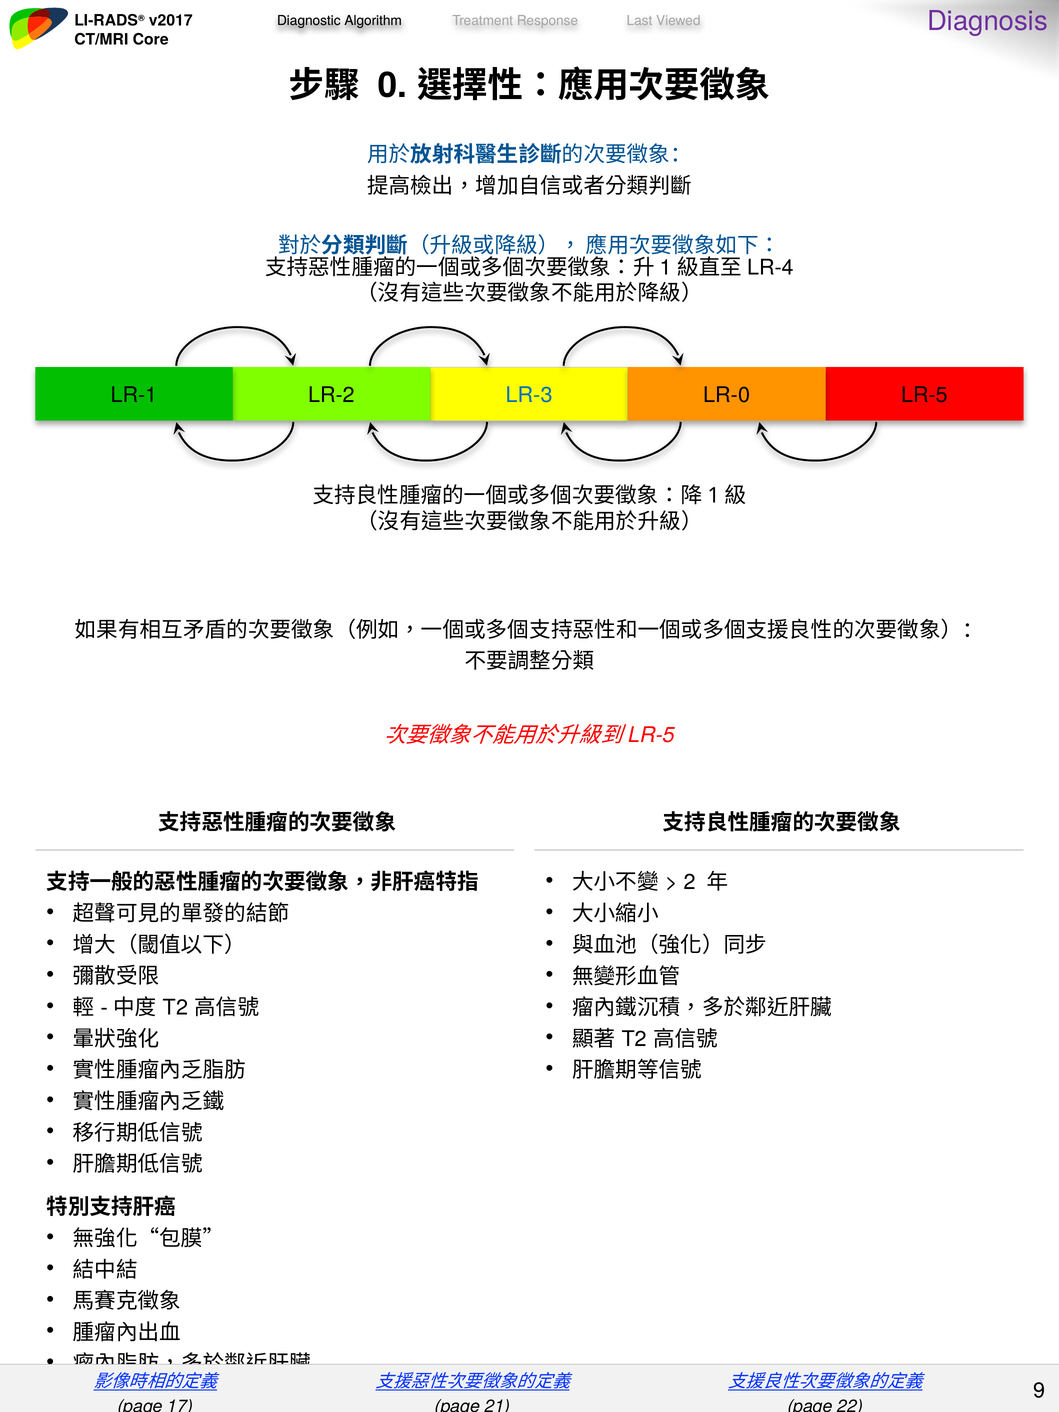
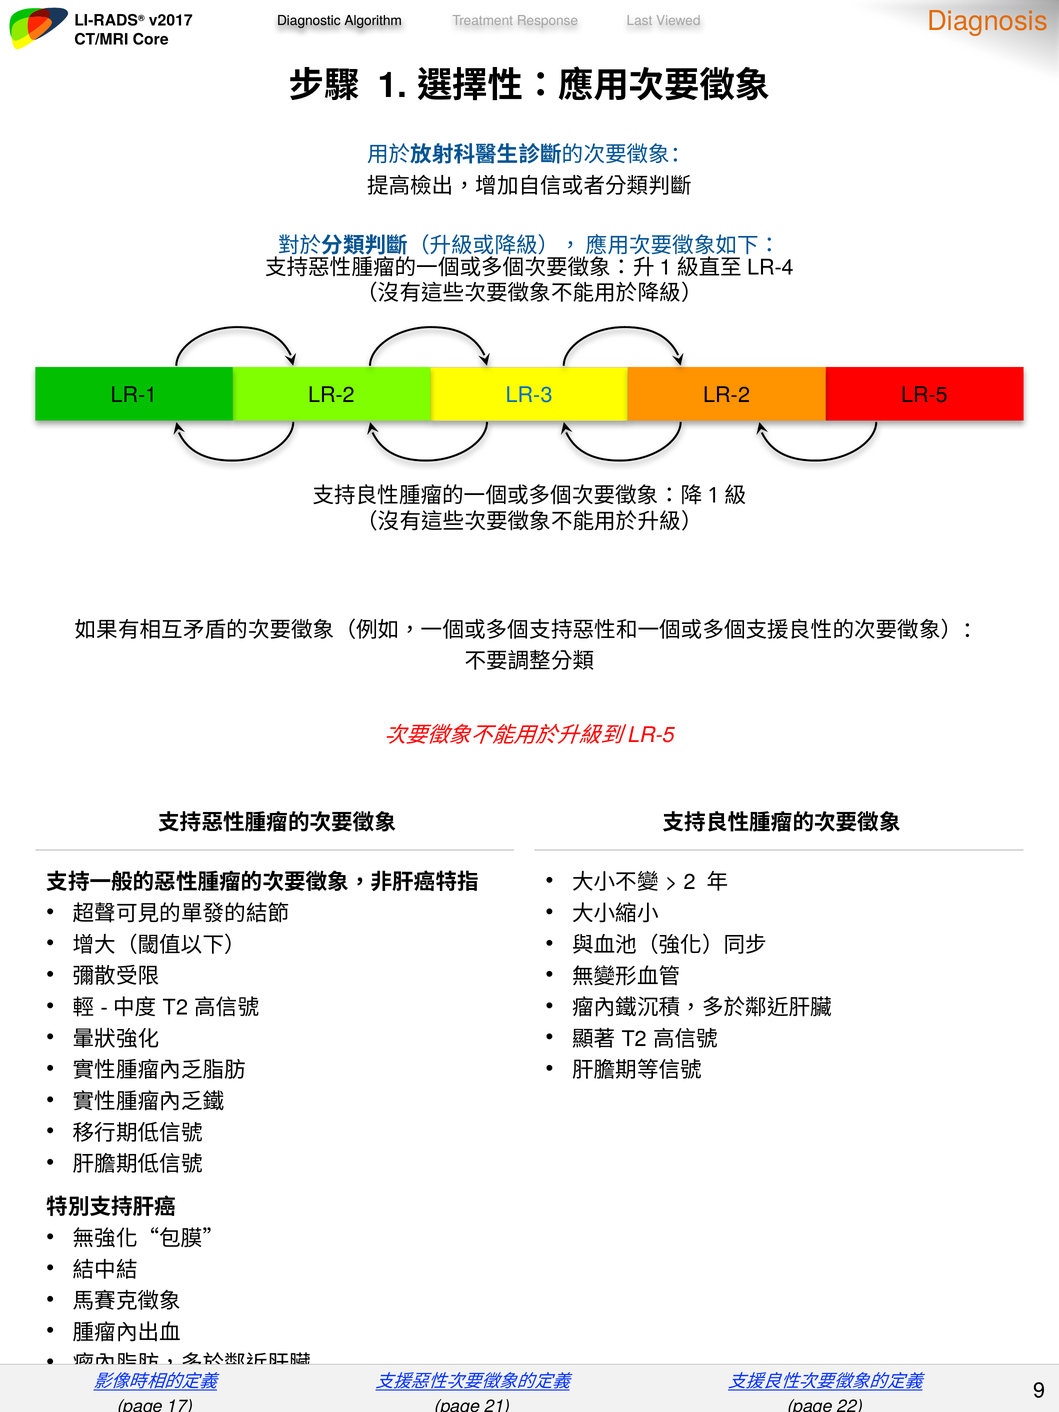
Diagnosis colour: purple -> orange (987, 21)
0: 0 -> 1 (392, 86)
LR-2 LR-0: LR-0 -> LR-2 (727, 395)
